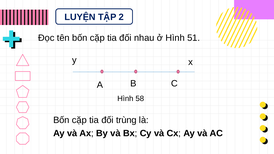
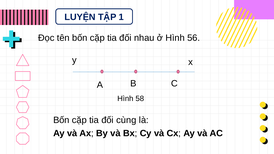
2: 2 -> 1 (121, 17)
51: 51 -> 56 (194, 38)
trùng: trùng -> cùng (126, 120)
